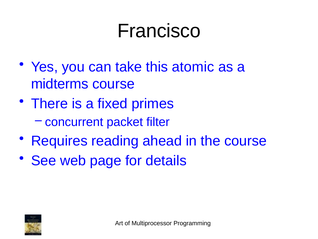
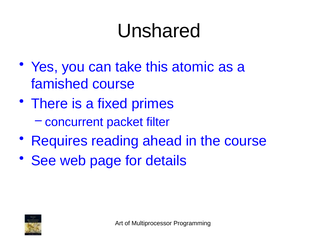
Francisco: Francisco -> Unshared (159, 31)
midterms: midterms -> famished (60, 84)
